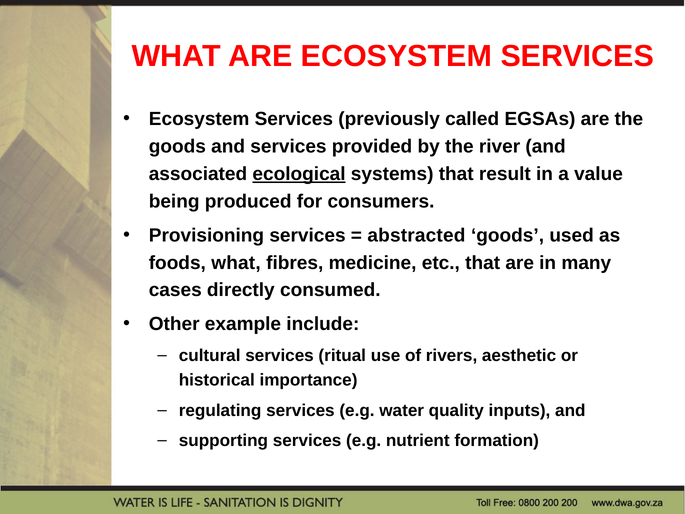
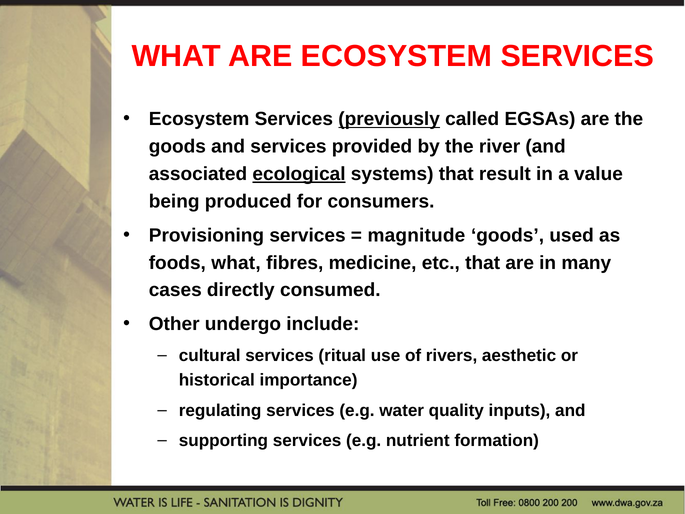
previously underline: none -> present (389, 119)
abstracted: abstracted -> magnitude (416, 235)
example: example -> undergo (243, 324)
